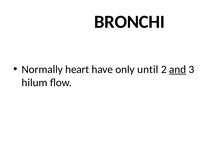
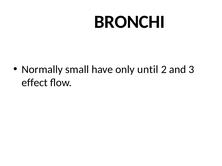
heart: heart -> small (77, 70)
and underline: present -> none (178, 70)
hilum: hilum -> effect (35, 83)
